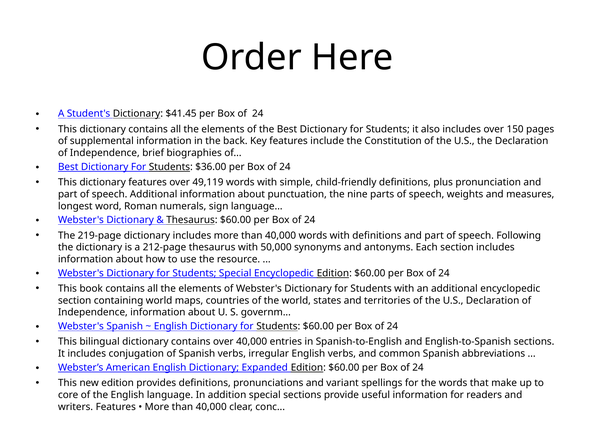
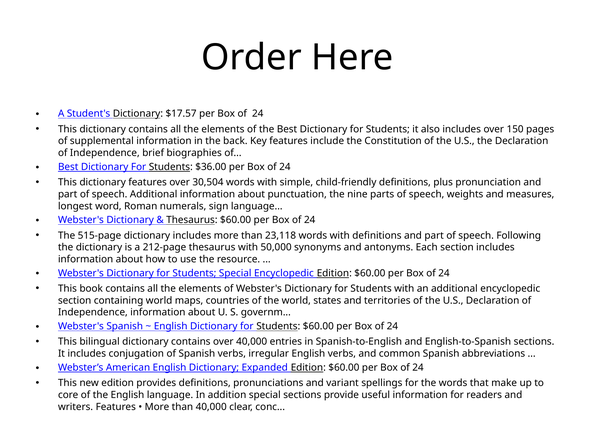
$41.45: $41.45 -> $17.57 (181, 114)
49,119: 49,119 -> 30,504 (208, 182)
219-page: 219-page -> 515-page (99, 236)
includes more than 40,000: 40,000 -> 23,118 (281, 236)
